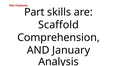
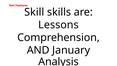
Part: Part -> Skill (34, 12)
Scaffold: Scaffold -> Lessons (58, 25)
